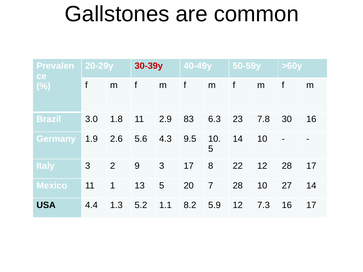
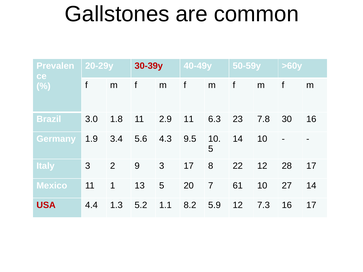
2.9 83: 83 -> 11 (189, 119)
2.6: 2.6 -> 3.4 (116, 139)
7 28: 28 -> 61 (238, 186)
USA colour: black -> red (46, 205)
